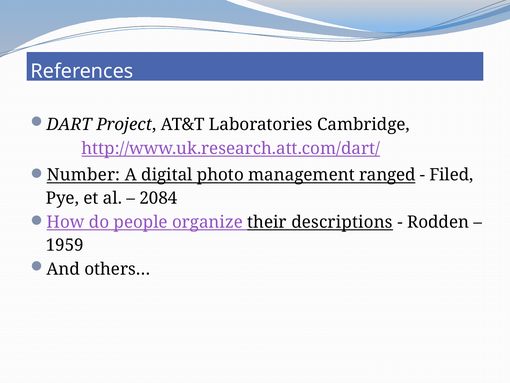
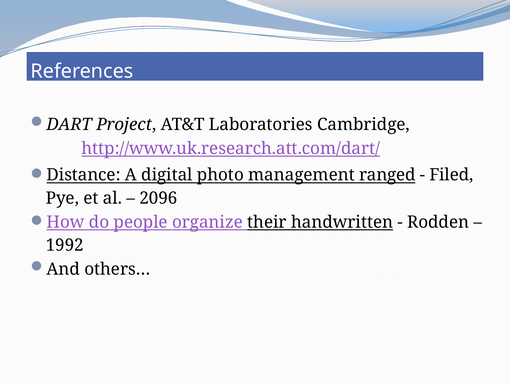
Number: Number -> Distance (84, 175)
2084: 2084 -> 2096 (158, 198)
descriptions: descriptions -> handwritten (342, 222)
1959: 1959 -> 1992 (65, 245)
